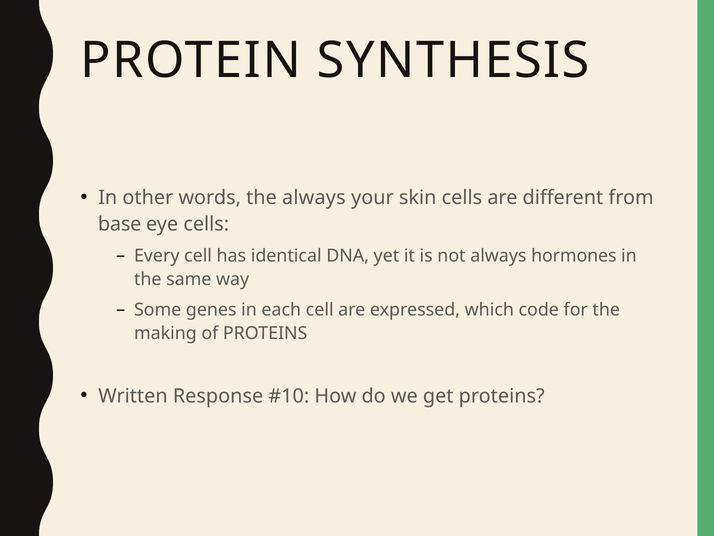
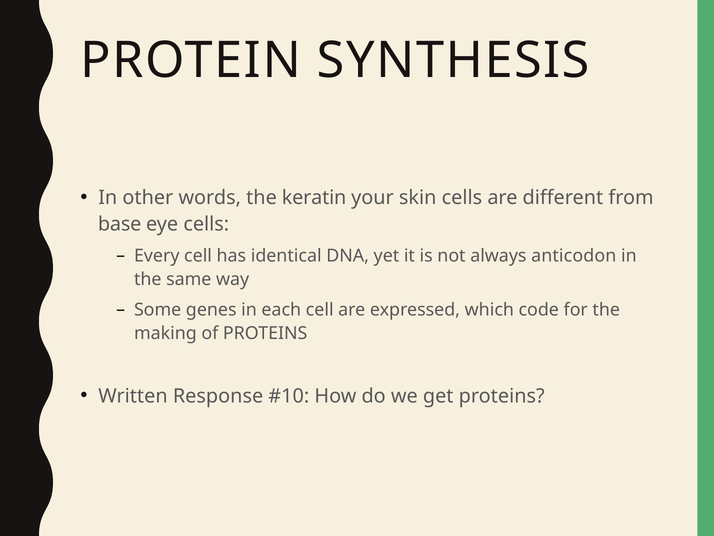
the always: always -> keratin (314, 198)
hormones: hormones -> anticodon (574, 255)
